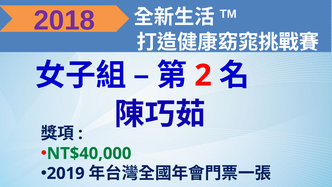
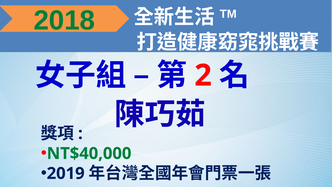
2018 colour: purple -> green (64, 21)
